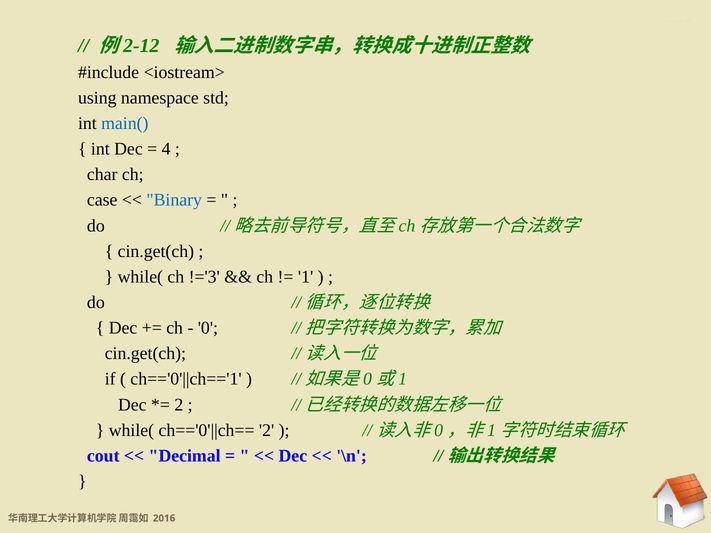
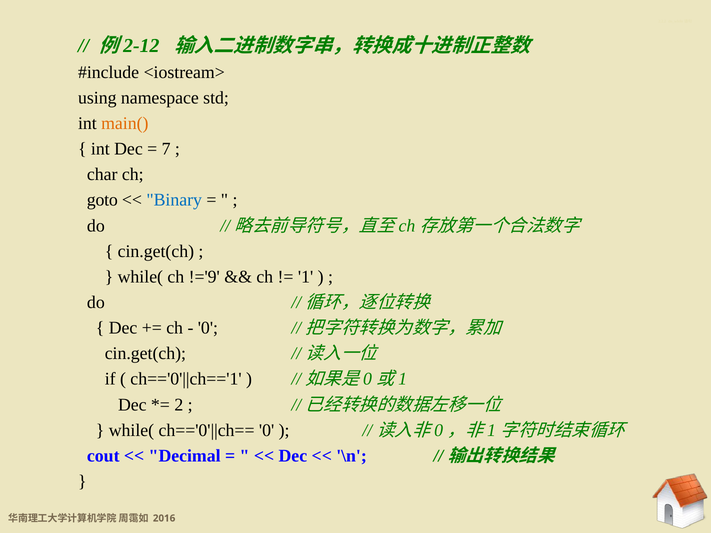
main( colour: blue -> orange (125, 123)
4: 4 -> 7 (166, 149)
case: case -> goto (102, 200)
!='3: !='3 -> !='9 (204, 277)
2: 2 -> 0 (267, 430)
